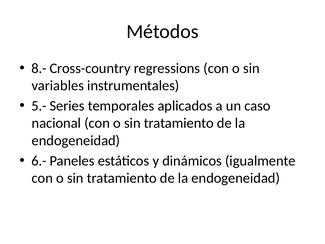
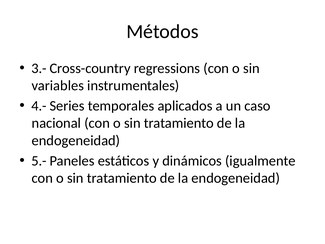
8.-: 8.- -> 3.- (39, 68)
5.-: 5.- -> 4.- (39, 106)
6.-: 6.- -> 5.- (39, 161)
